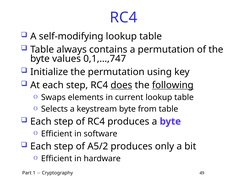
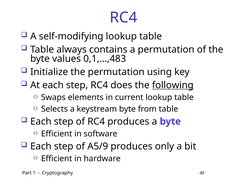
0,1,…,747: 0,1,…,747 -> 0,1,…,483 (105, 59)
does underline: present -> none (121, 85)
A5/2: A5/2 -> A5/9 (98, 146)
